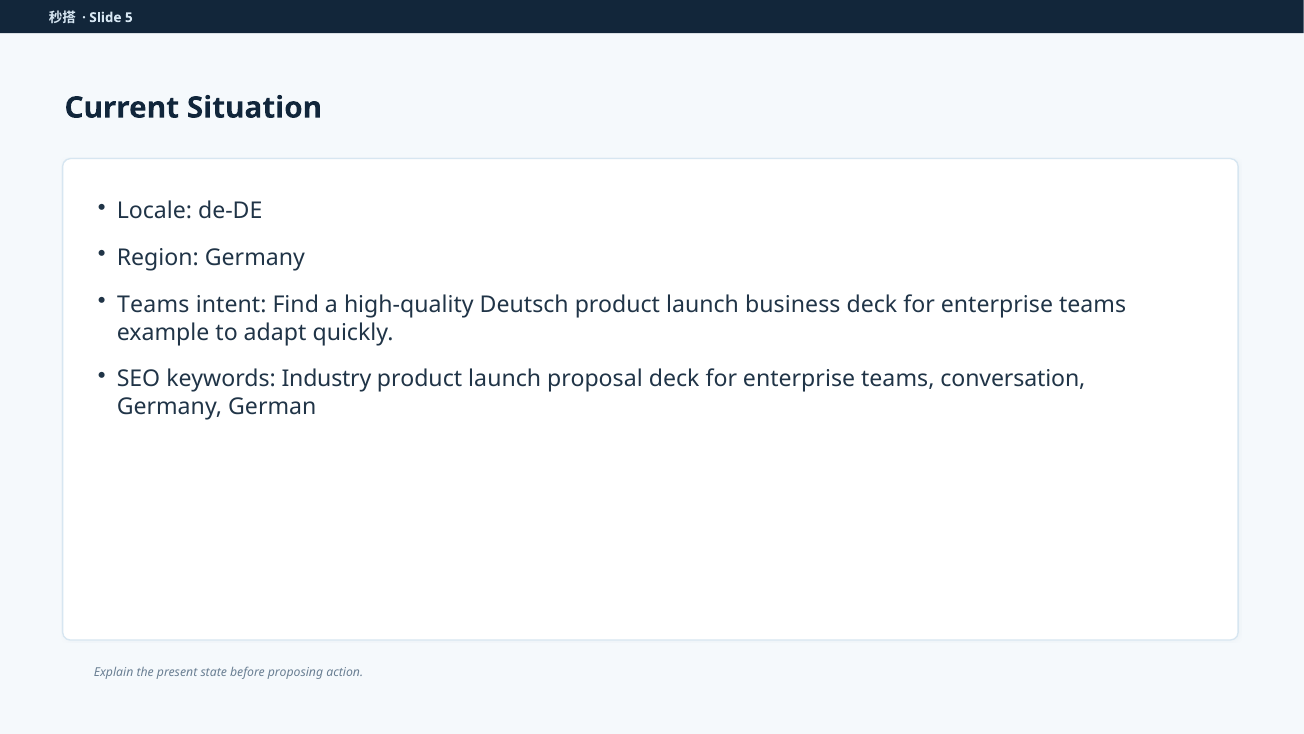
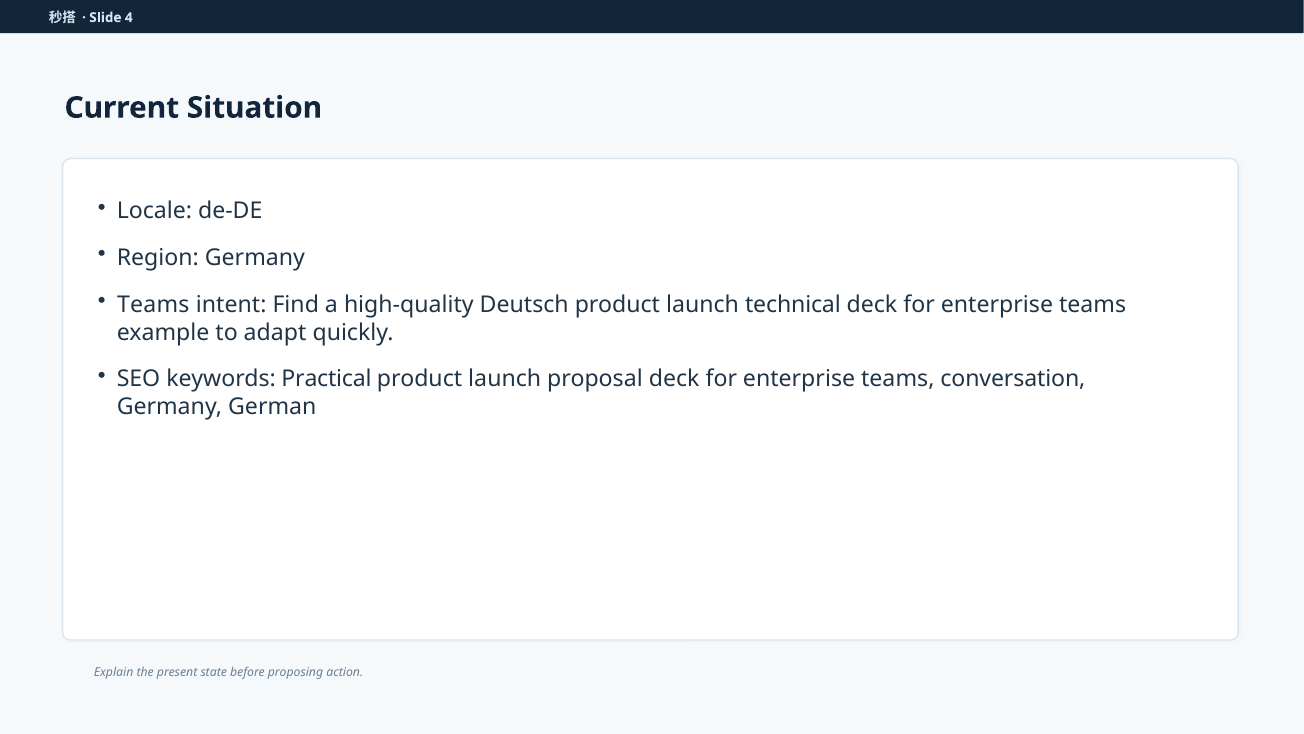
5: 5 -> 4 (129, 18)
business: business -> technical (793, 305)
Industry: Industry -> Practical (326, 379)
